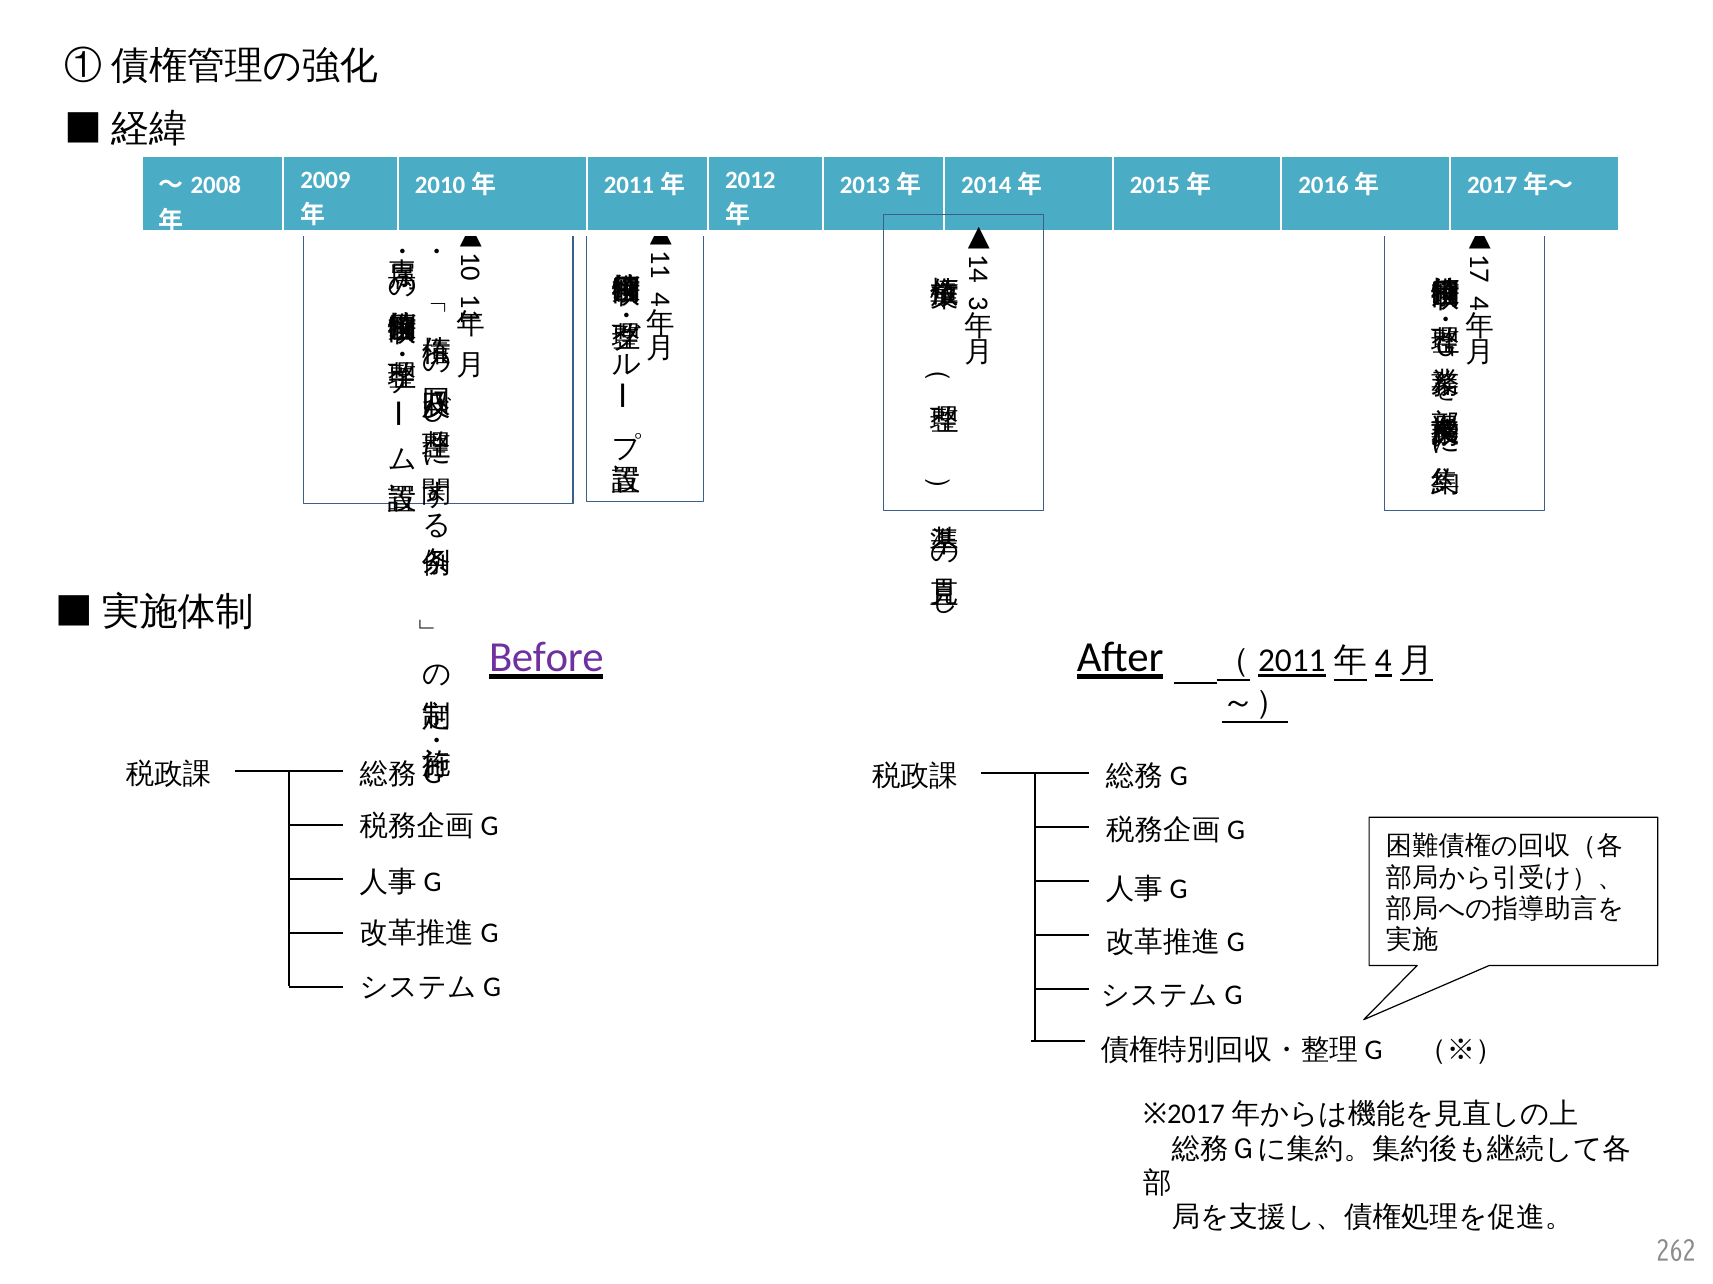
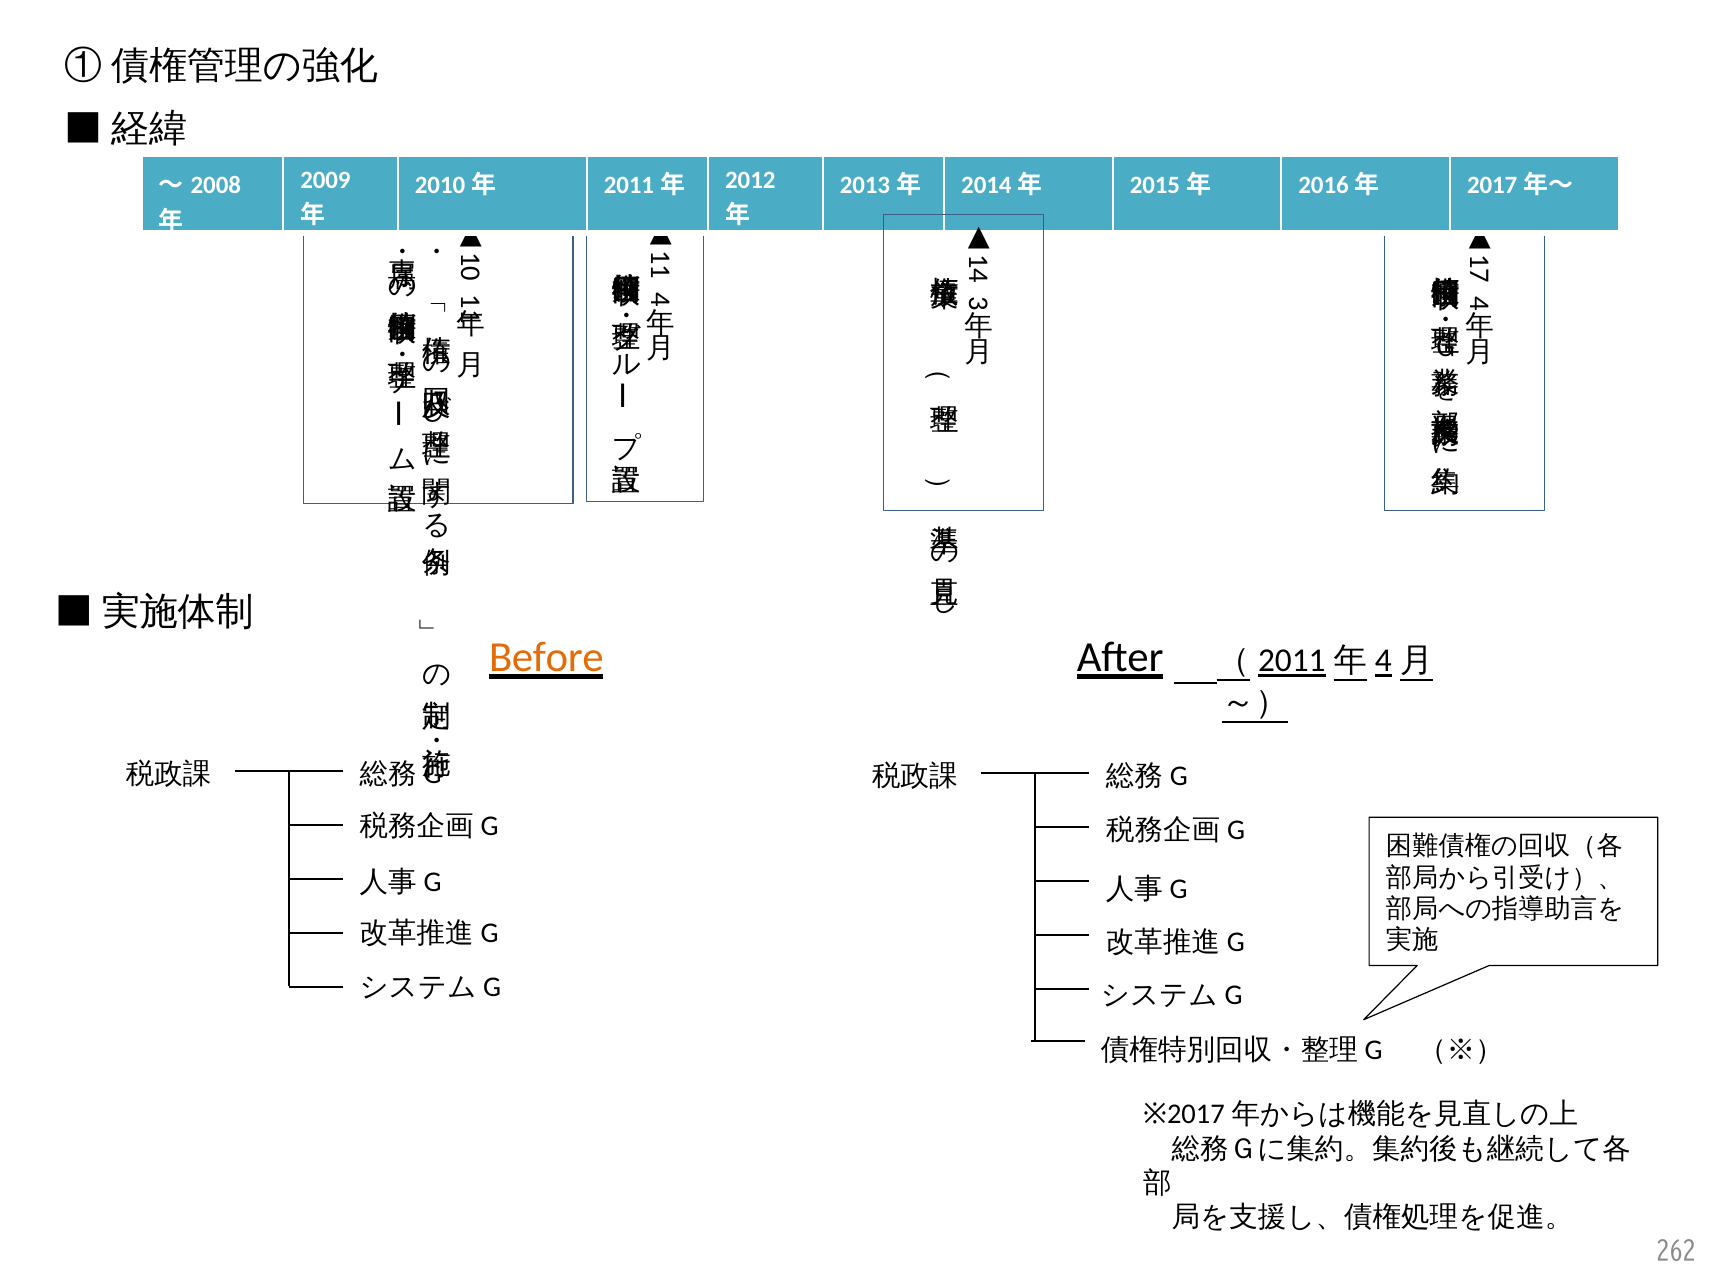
Before colour: purple -> orange (546, 658)
